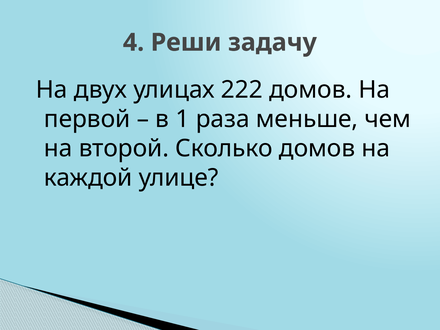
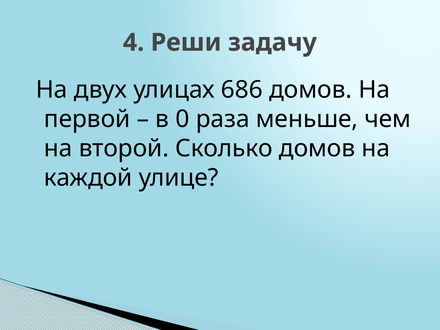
222: 222 -> 686 (242, 90)
1: 1 -> 0 (182, 119)
